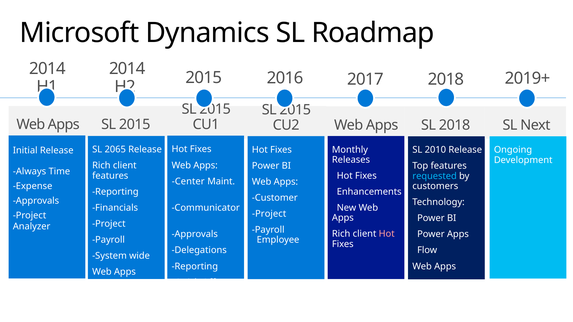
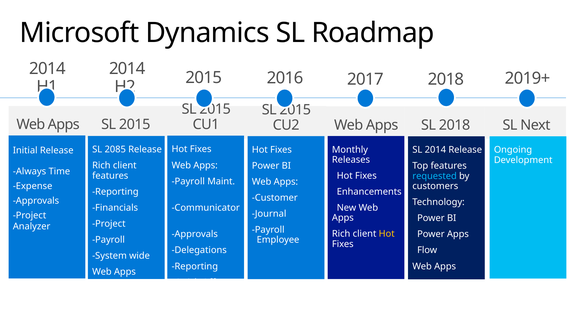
2065: 2065 -> 2085 (115, 150)
SL 2010: 2010 -> 2014 (435, 150)
Center: Center -> Payroll (188, 182)
Project: Project -> Journal (269, 214)
Hot colour: pink -> yellow (387, 234)
